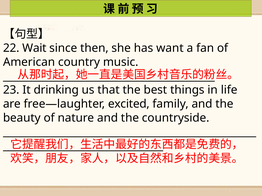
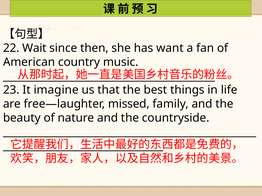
drinking: drinking -> imagine (56, 90)
excited: excited -> missed (129, 104)
